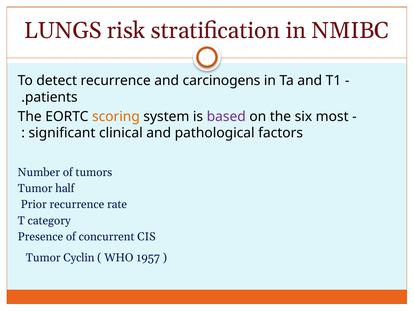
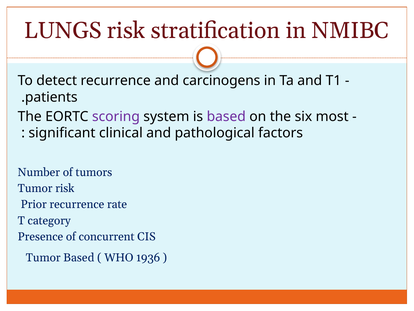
scoring colour: orange -> purple (116, 116)
Tumor half: half -> risk (65, 188)
Tumor Cyclin: Cyclin -> Based (79, 257)
1957: 1957 -> 1936 (148, 257)
